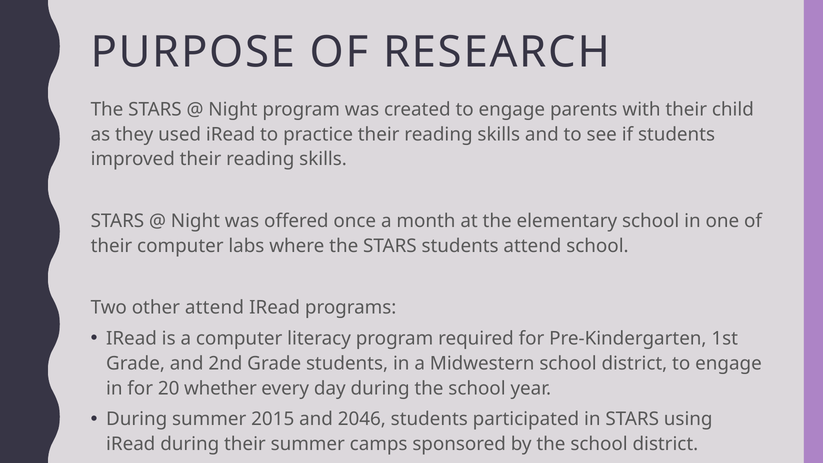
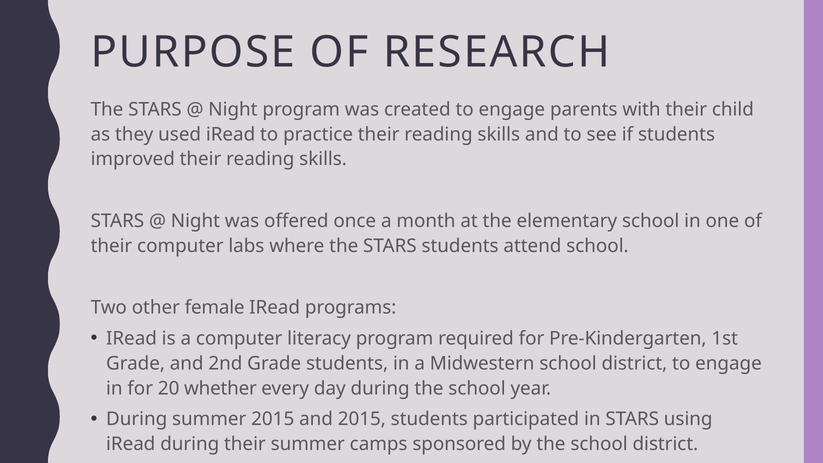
other attend: attend -> female (215, 308)
and 2046: 2046 -> 2015 (362, 419)
